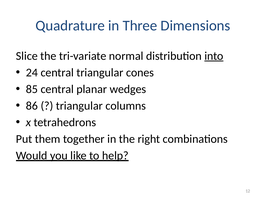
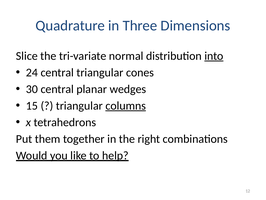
85: 85 -> 30 (32, 89)
86: 86 -> 15 (32, 105)
columns underline: none -> present (126, 105)
